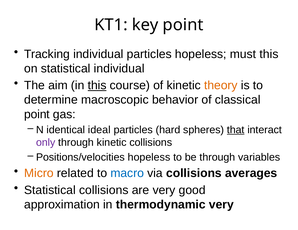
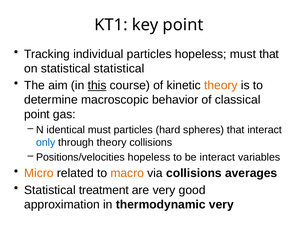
must this: this -> that (269, 54)
statistical individual: individual -> statistical (119, 69)
identical ideal: ideal -> must (99, 130)
that underline: present -> none (236, 130)
only colour: purple -> blue (46, 143)
through kinetic: kinetic -> theory (112, 143)
be through: through -> interact (217, 157)
macro colour: blue -> orange (127, 173)
Statistical collisions: collisions -> treatment (104, 190)
